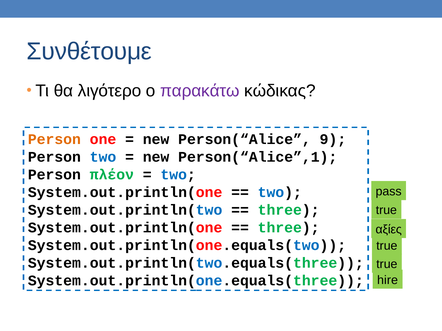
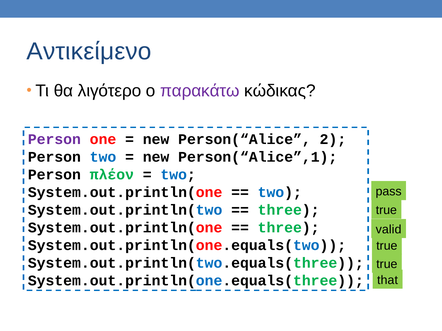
Συνθέτουμε: Συνθέτουμε -> Αντικείμενο (89, 51)
Person colour: orange -> purple (54, 139)
9: 9 -> 2 (333, 139)
αξίες: αξίες -> valid (389, 230)
hire: hire -> that (388, 280)
